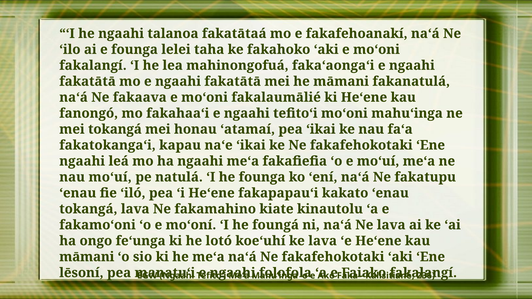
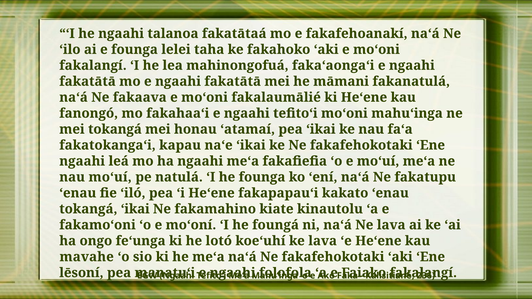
tokangá lava: lava -> ʻikai (135, 209)
māmani: māmani -> mavahe (87, 257)
